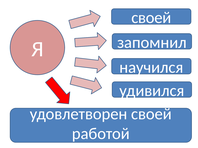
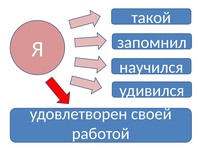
своей: своей -> такой (151, 18)
